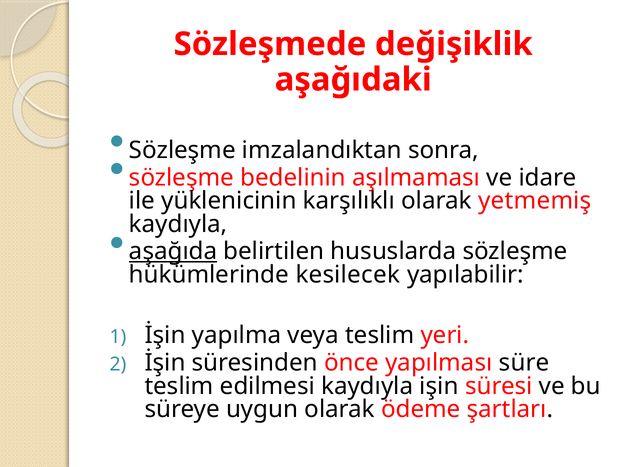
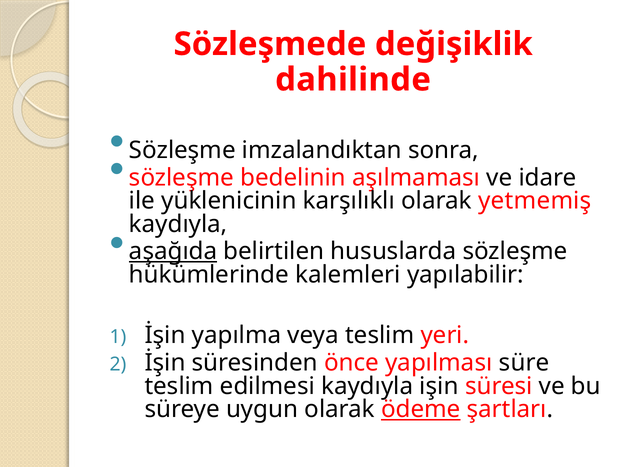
aşağıdaki: aşağıdaki -> dahilinde (353, 80)
kesilecek: kesilecek -> kalemleri (348, 275)
ödeme underline: none -> present (421, 410)
